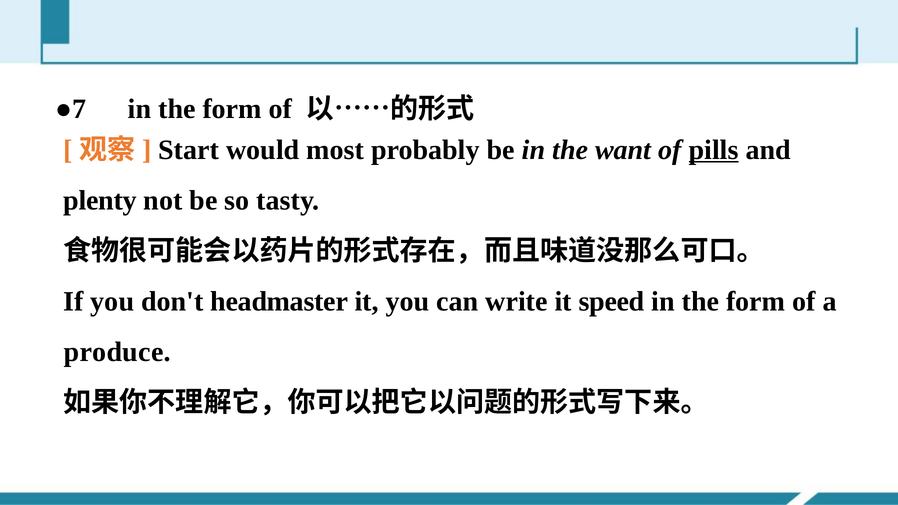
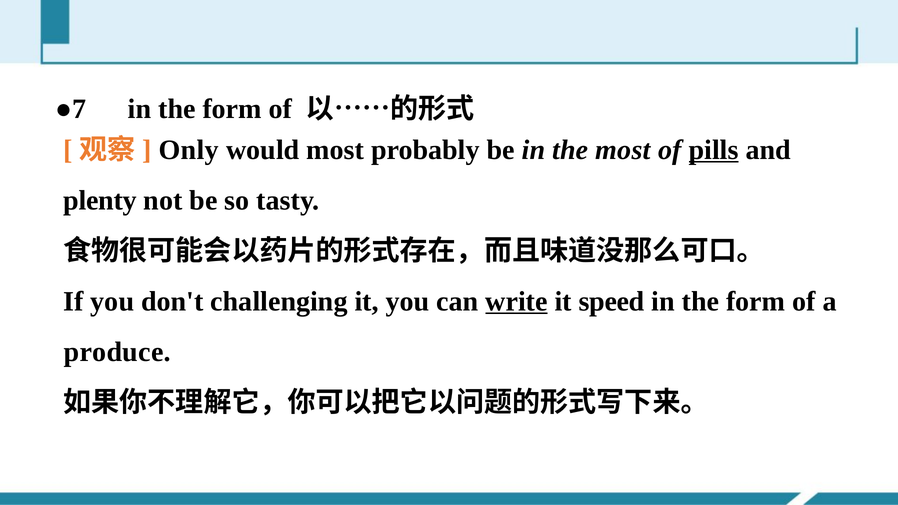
Start: Start -> Only (189, 150)
the want: want -> most (623, 150)
headmaster: headmaster -> challenging (279, 301)
write underline: none -> present (516, 301)
